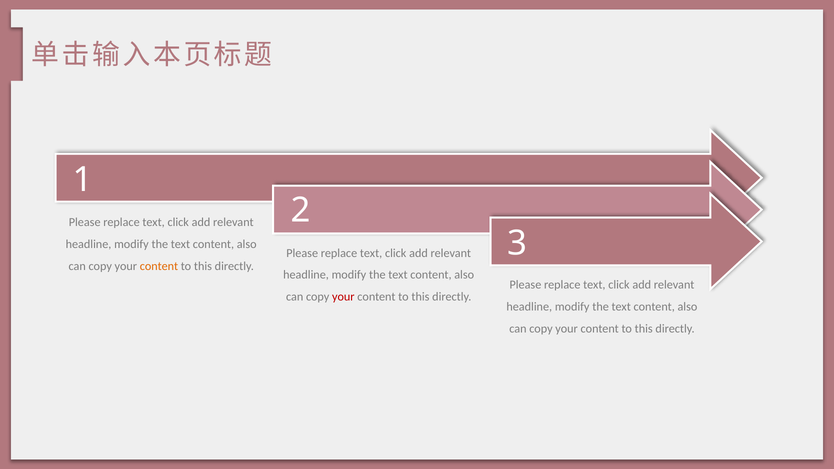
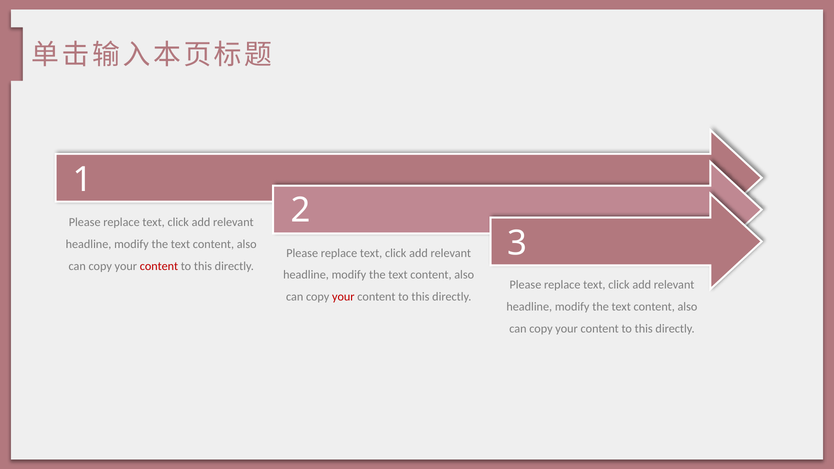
content colour: orange -> red (159, 266)
